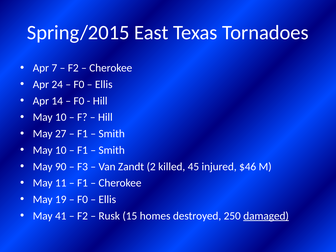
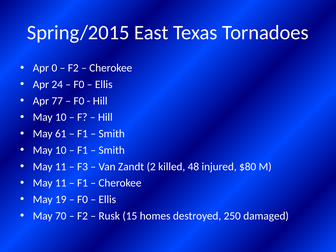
7: 7 -> 0 (54, 68)
14: 14 -> 77 (57, 101)
27: 27 -> 61 (61, 134)
90: 90 -> 11 (61, 167)
45: 45 -> 48 (193, 167)
$46: $46 -> $80 (248, 167)
41: 41 -> 70 (61, 216)
damaged underline: present -> none (266, 216)
